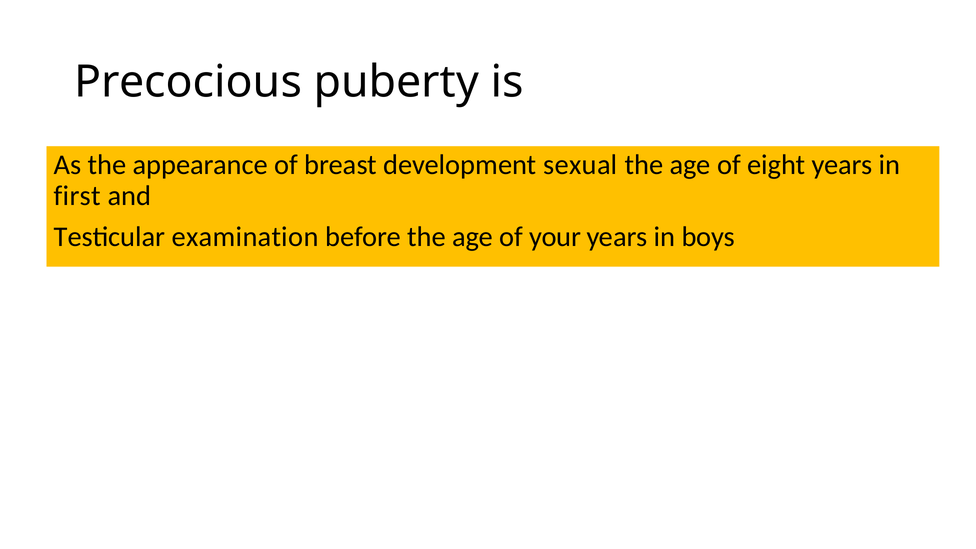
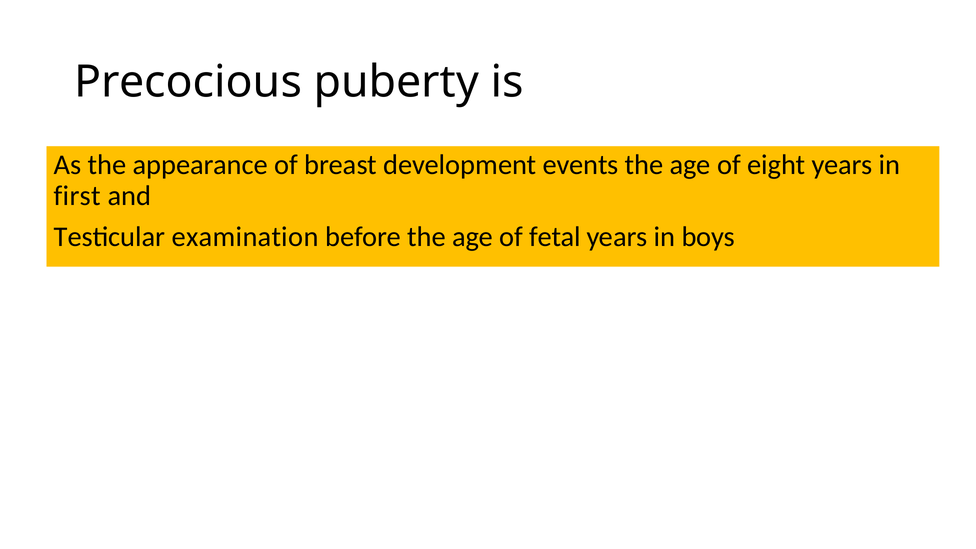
sexual: sexual -> events (581, 165)
your: your -> fetal (555, 237)
